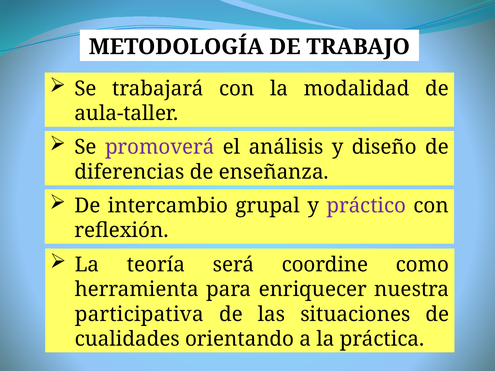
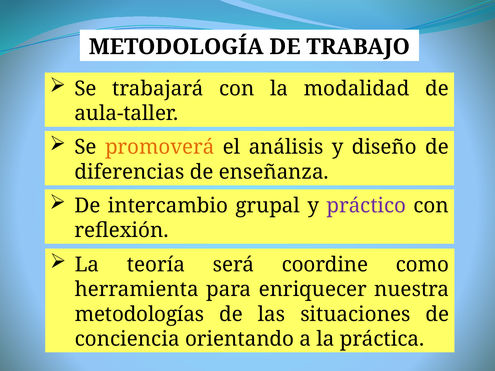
promoverá colour: purple -> orange (160, 147)
participativa: participativa -> metodologías (139, 314)
cualidades: cualidades -> conciencia (127, 339)
